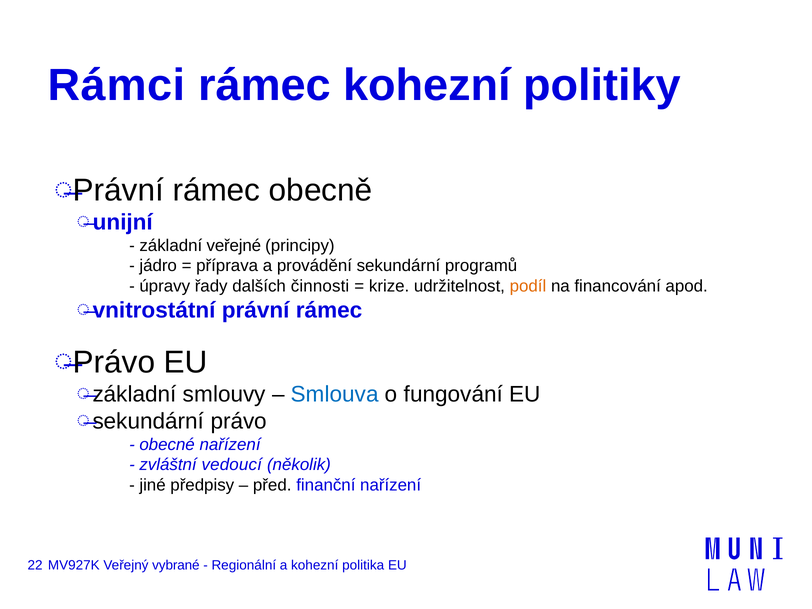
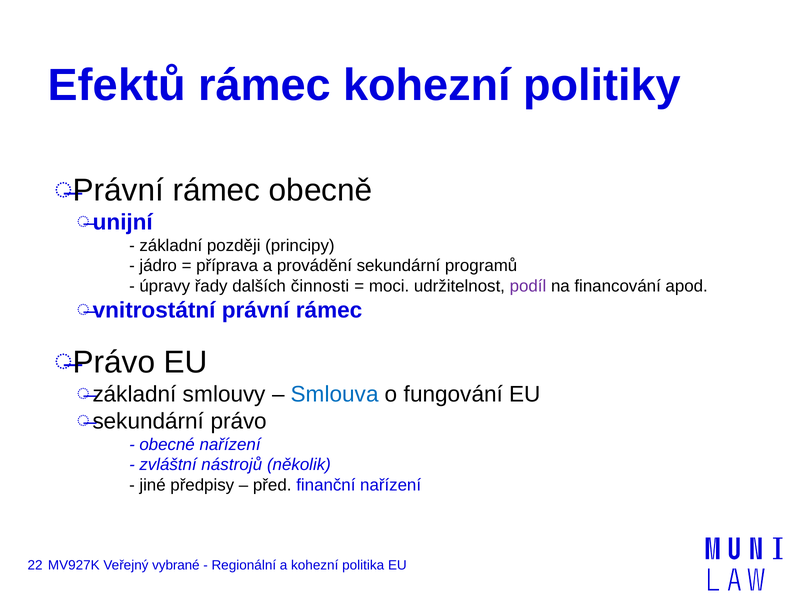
Rámci: Rámci -> Efektů (117, 85)
veřejné: veřejné -> později (234, 245)
krize: krize -> moci (389, 286)
podíl colour: orange -> purple (528, 286)
vedoucí: vedoucí -> nástrojů (232, 465)
